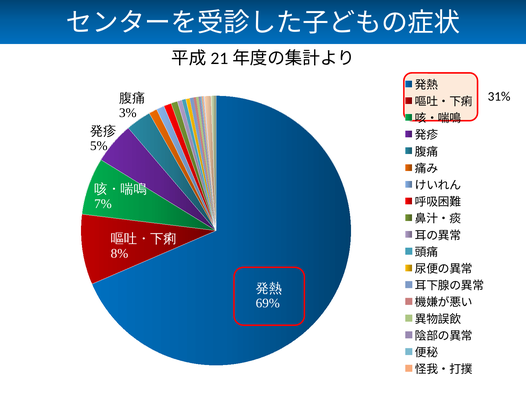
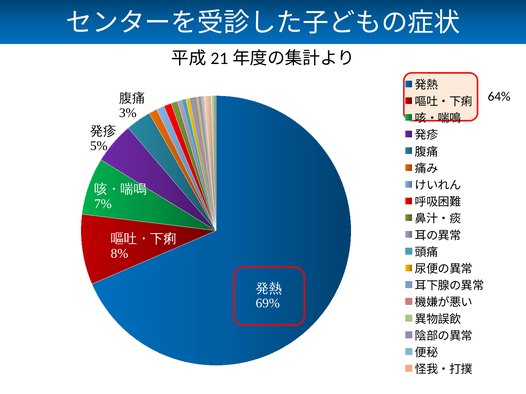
31%: 31% -> 64% (499, 97)
